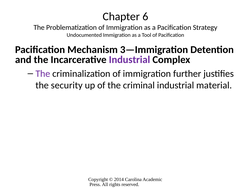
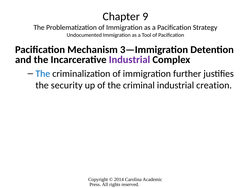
6: 6 -> 9 (145, 16)
The colour: purple -> blue (43, 74)
material: material -> creation (214, 85)
